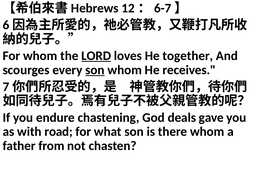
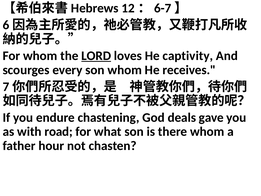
together: together -> captivity (188, 56)
son underline: present -> none (95, 70)
from: from -> hour (51, 146)
